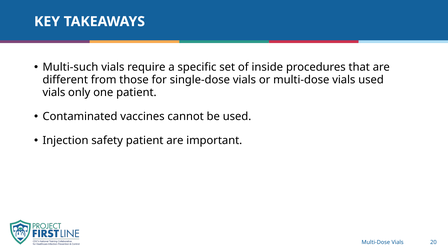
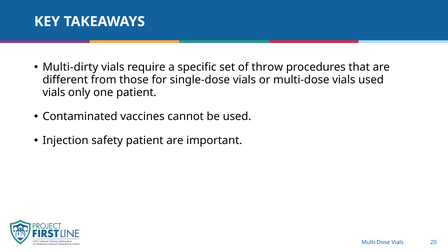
Multi-such: Multi-such -> Multi-dirty (70, 67)
inside: inside -> throw (267, 67)
